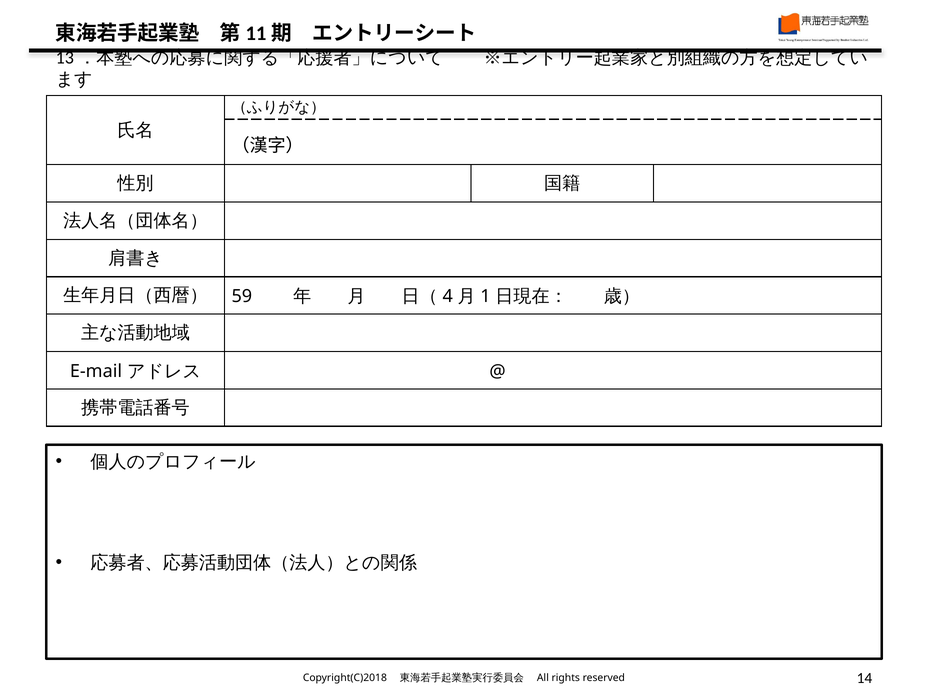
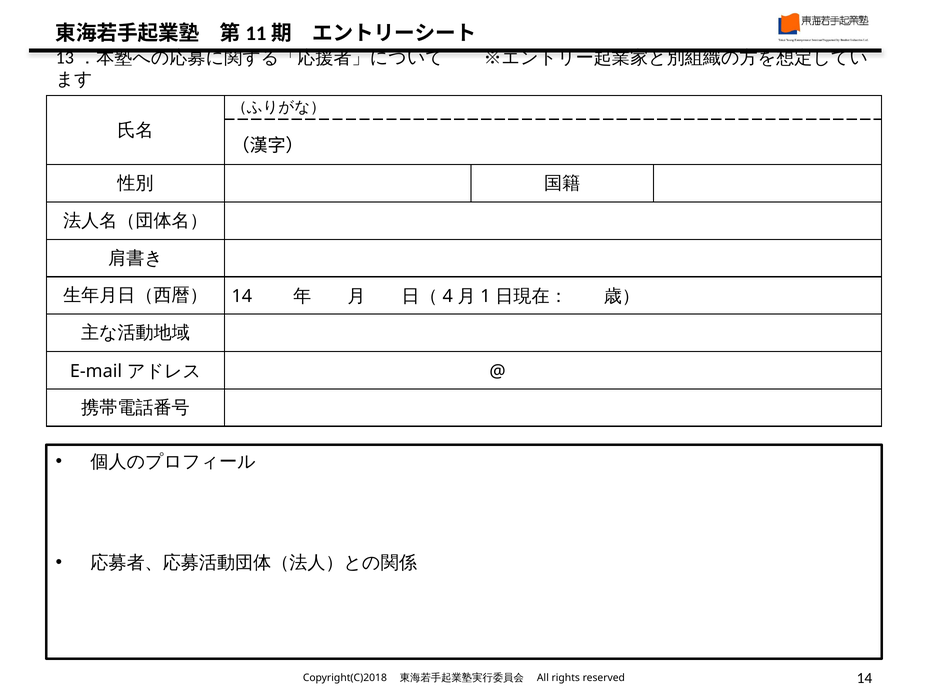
59: 59 -> 14 (242, 296)
